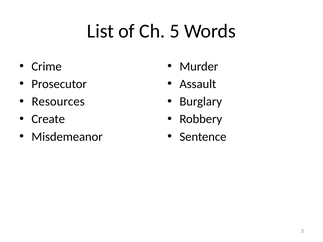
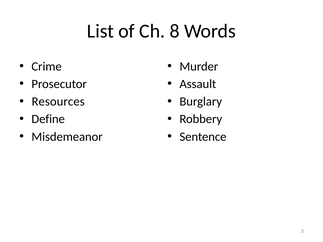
5: 5 -> 8 (175, 31)
Create: Create -> Define (48, 119)
